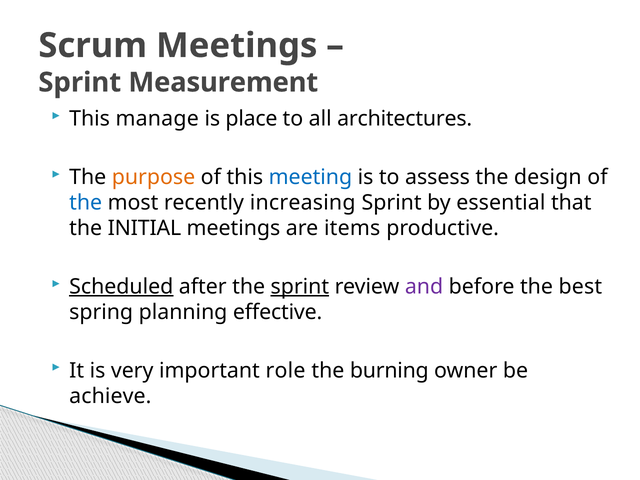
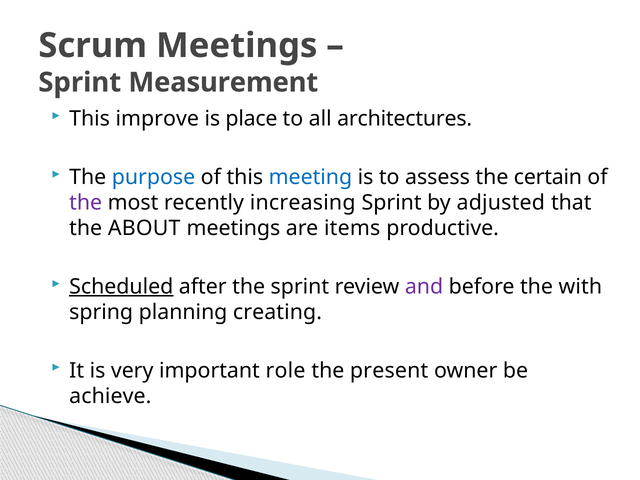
manage: manage -> improve (157, 119)
purpose colour: orange -> blue (153, 177)
design: design -> certain (548, 177)
the colour: blue -> purple (86, 203)
essential: essential -> adjusted (501, 203)
INITIAL: INITIAL -> ABOUT (144, 228)
sprint underline: present -> none (300, 287)
best: best -> with (580, 287)
effective: effective -> creating (277, 312)
burning: burning -> present (389, 371)
